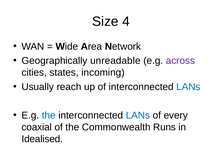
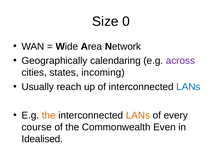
4: 4 -> 0 (126, 21)
unreadable: unreadable -> calendaring (115, 61)
the colour: blue -> orange (49, 116)
LANs colour: blue -> orange (138, 116)
coaxial: coaxial -> course (37, 128)
Runs: Runs -> Even (164, 128)
